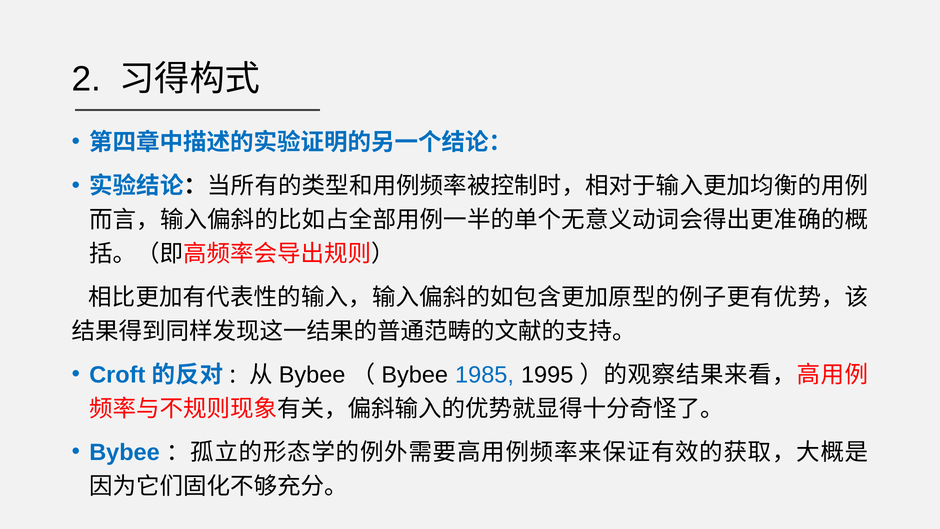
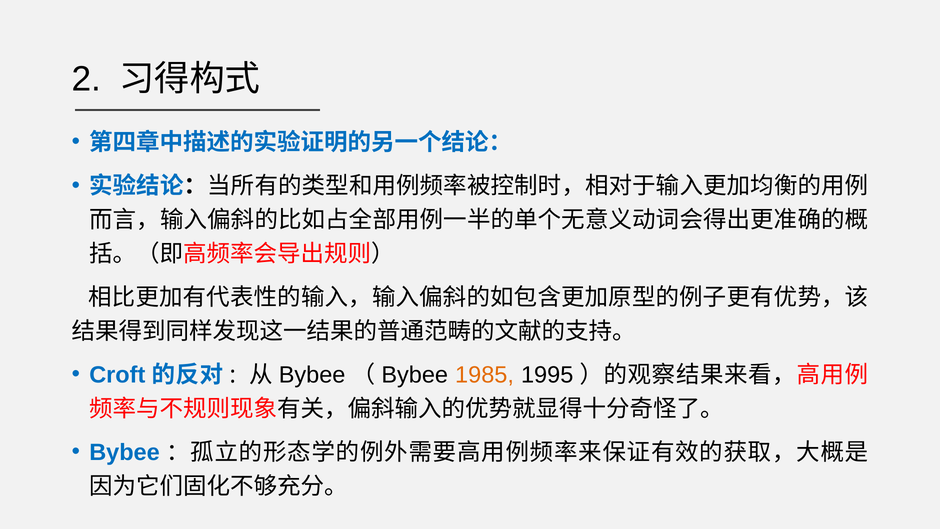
1985 colour: blue -> orange (485, 375)
